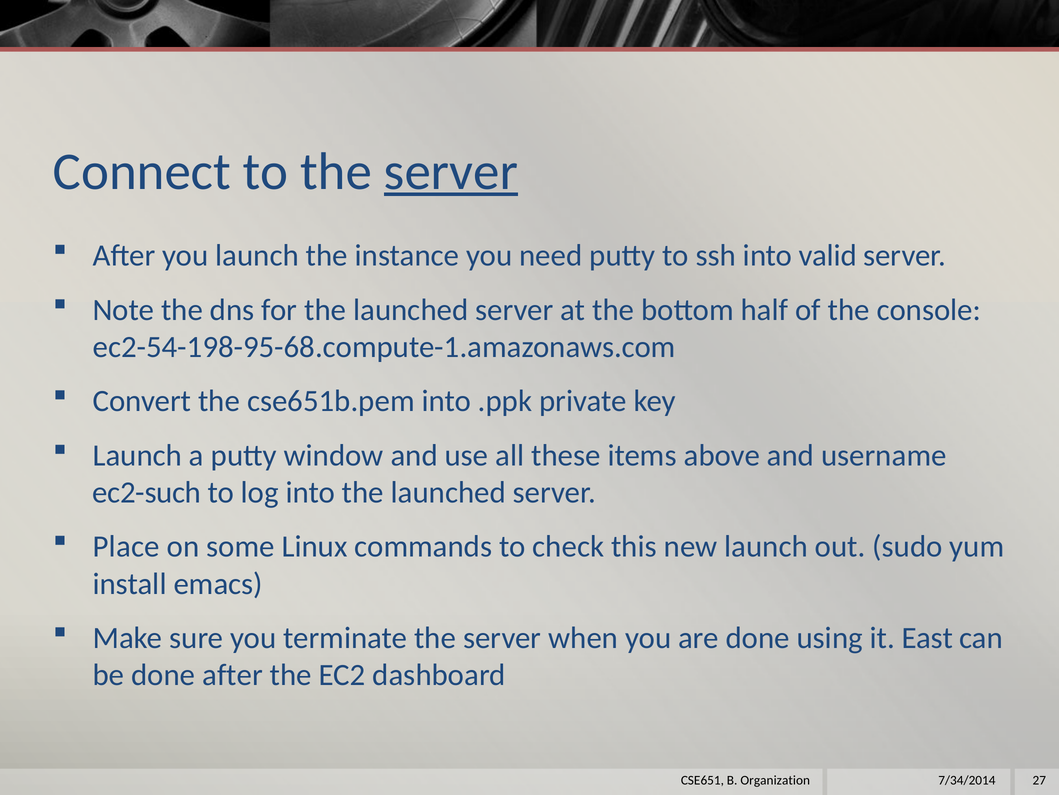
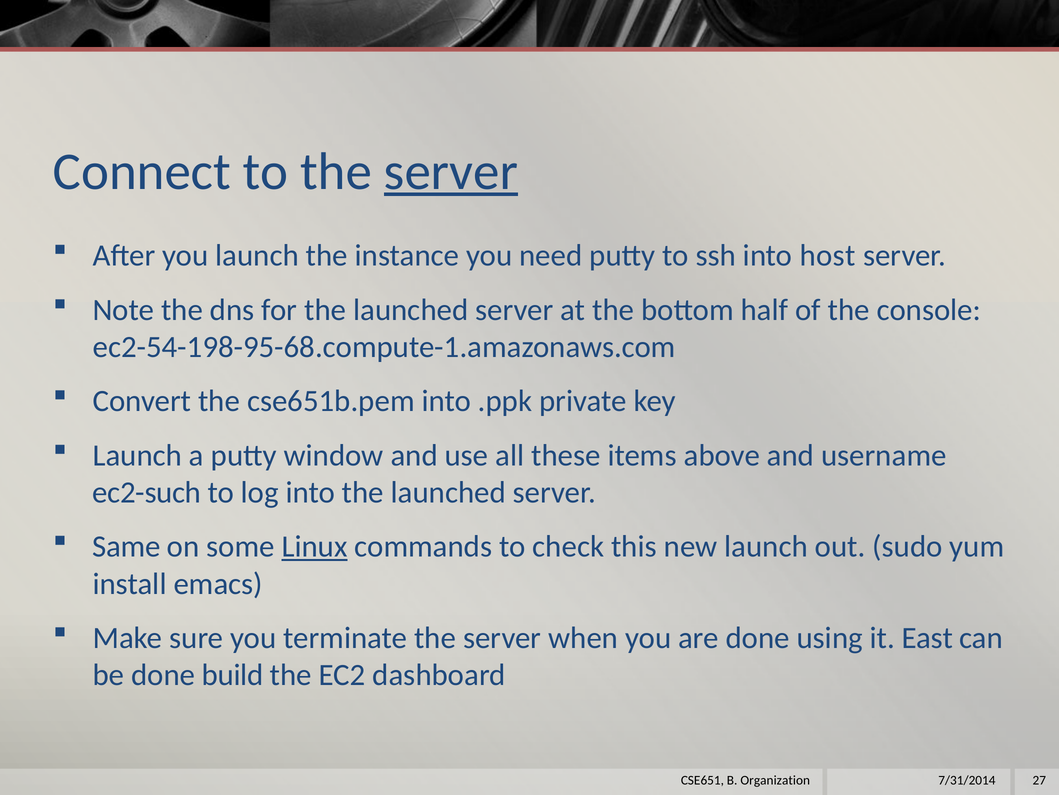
valid: valid -> host (827, 255)
Place: Place -> Same (126, 546)
Linux underline: none -> present (315, 546)
done after: after -> build (233, 674)
7/34/2014: 7/34/2014 -> 7/31/2014 (967, 780)
